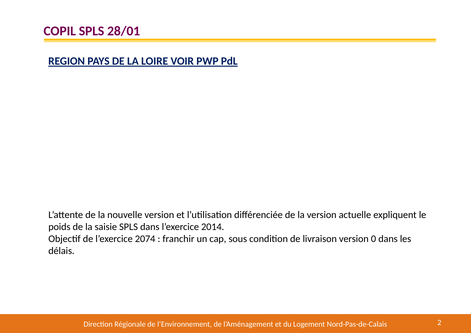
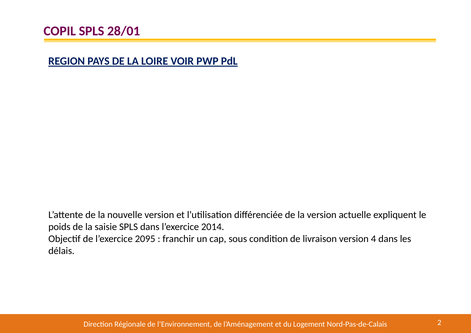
2074: 2074 -> 2095 (145, 239)
0: 0 -> 4 (374, 239)
